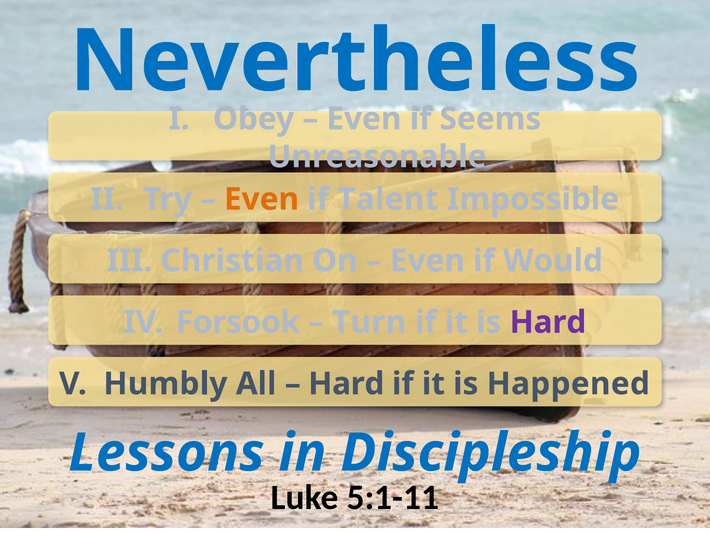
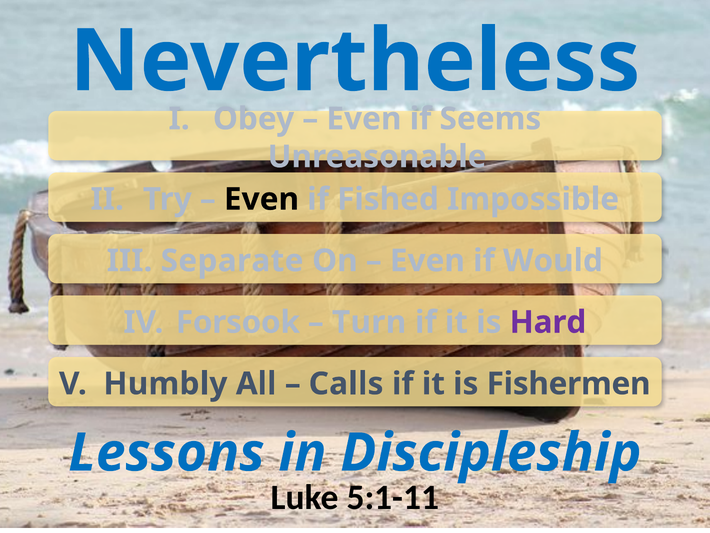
Even colour: orange -> black (261, 199)
Talent: Talent -> Fished (388, 199)
Christian: Christian -> Separate (232, 261)
Hard: Hard -> Calls (346, 383)
Happened: Happened -> Fishermen (569, 383)
